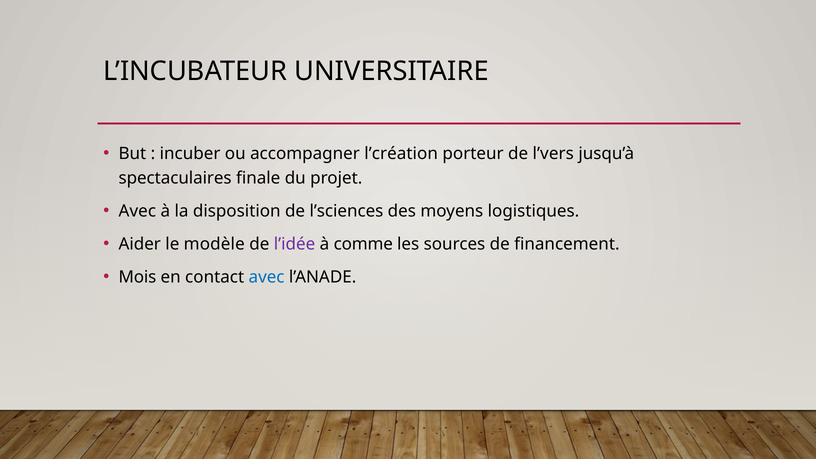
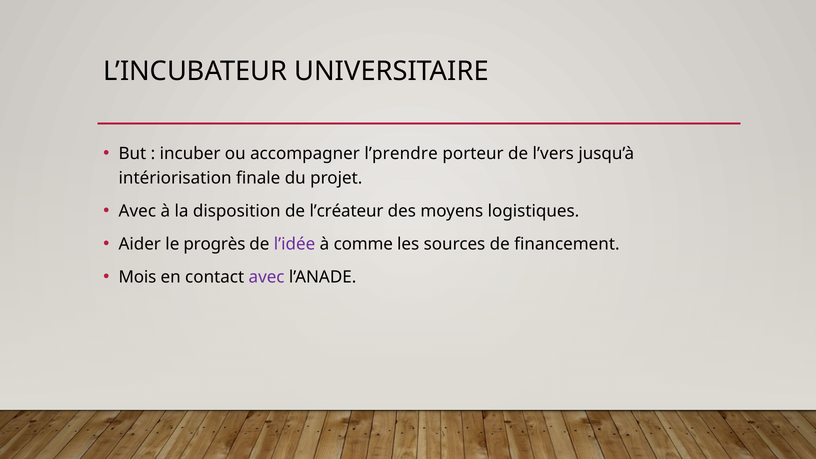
l’création: l’création -> l’prendre (401, 153)
spectaculaires: spectaculaires -> intériorisation (175, 178)
l’sciences: l’sciences -> l’créateur (346, 211)
modèle: modèle -> progrès (214, 244)
avec colour: blue -> purple (267, 277)
